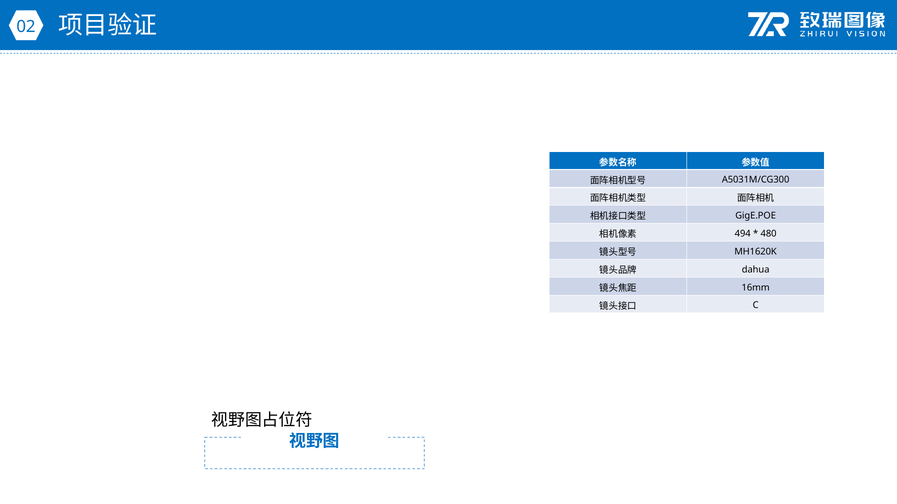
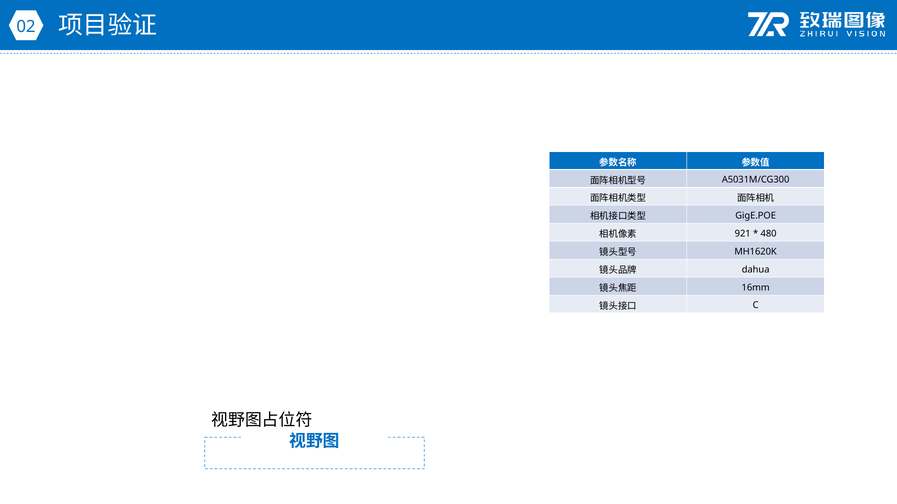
494: 494 -> 921 (743, 234)
